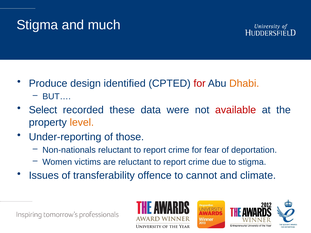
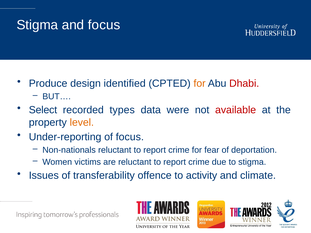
and much: much -> focus (104, 25)
for colour: red -> orange (200, 83)
Dhabi colour: orange -> red (244, 83)
these: these -> types (122, 110)
of those: those -> focus (130, 137)
cannot: cannot -> activity (202, 176)
